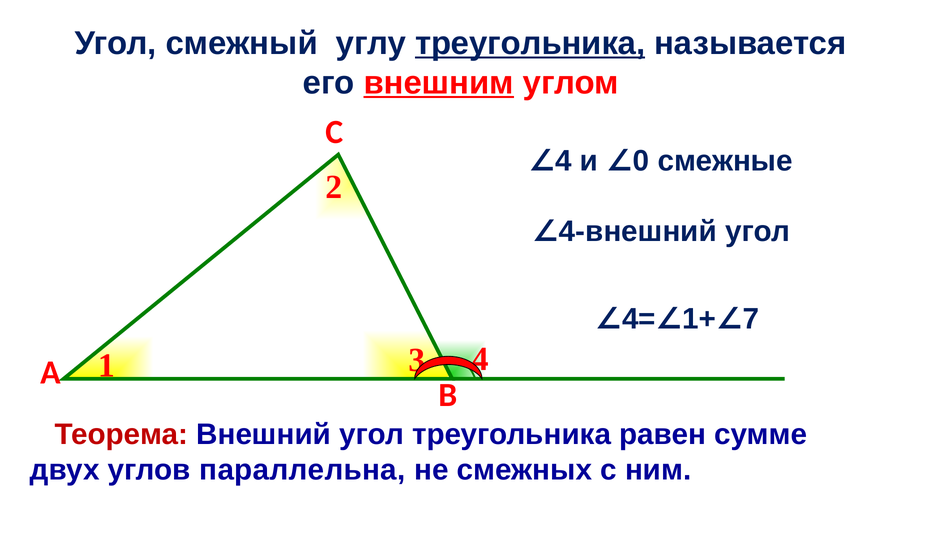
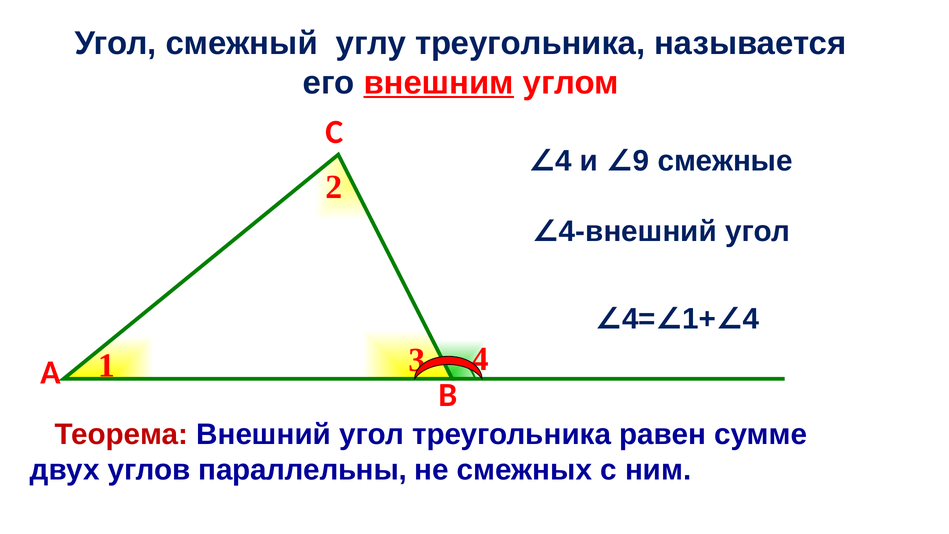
треугольника underline: present -> none (530, 43)
0: 0 -> 9 (641, 161)
7: 7 -> 4 (751, 319)
параллельна: параллельна -> параллельны (303, 470)
